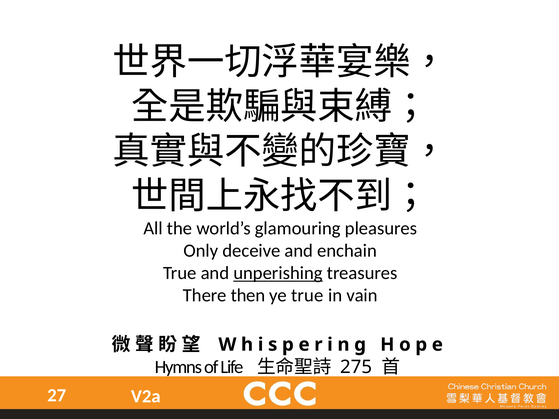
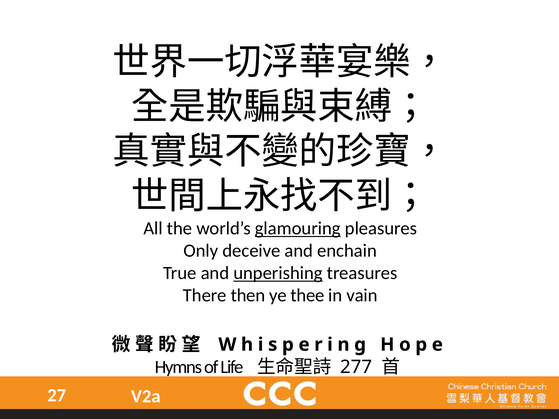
glamouring underline: none -> present (298, 229)
ye true: true -> thee (308, 296)
275: 275 -> 277 (356, 367)
